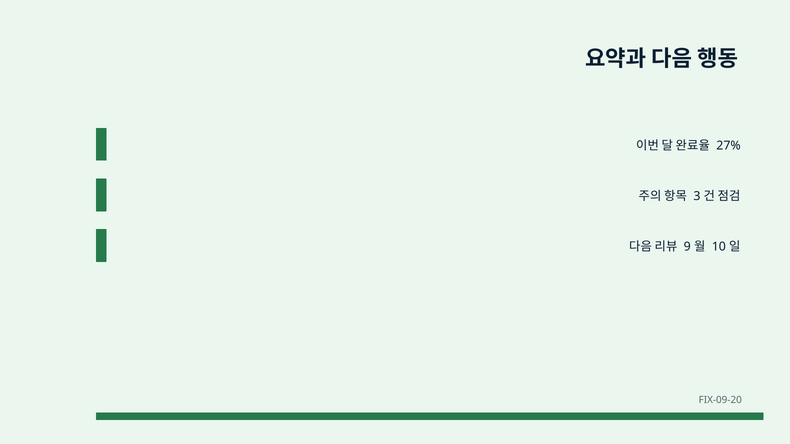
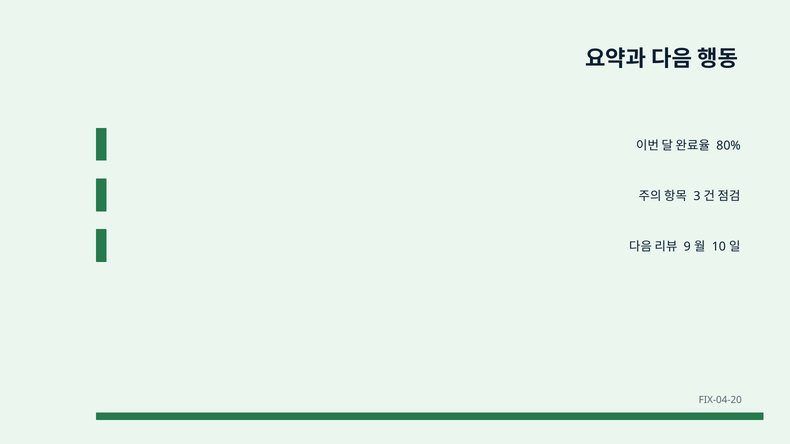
27%: 27% -> 80% (729, 146)
FIX-09-20: FIX-09-20 -> FIX-04-20 (720, 401)
